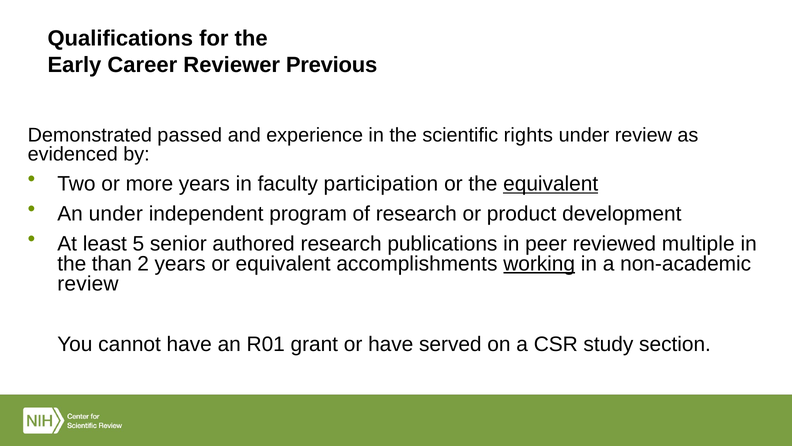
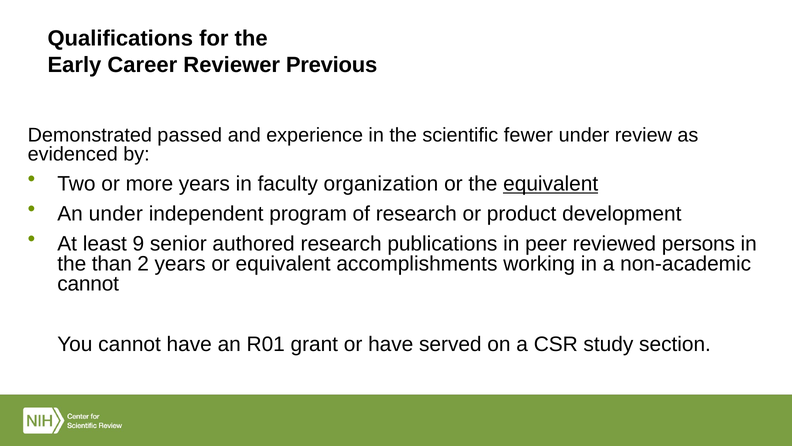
rights: rights -> fewer (528, 135)
participation: participation -> organization (381, 184)
5: 5 -> 9 (138, 244)
multiple: multiple -> persons (698, 244)
working underline: present -> none (539, 264)
review: review -> cannot (88, 284)
